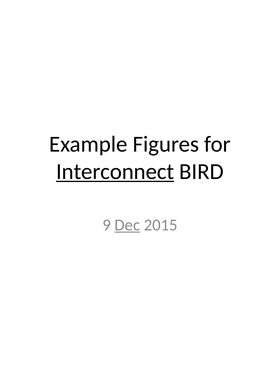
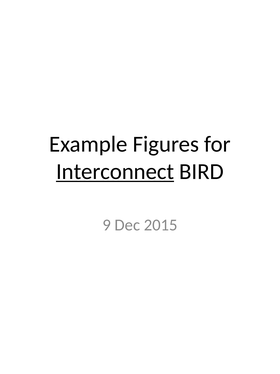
Dec underline: present -> none (127, 225)
